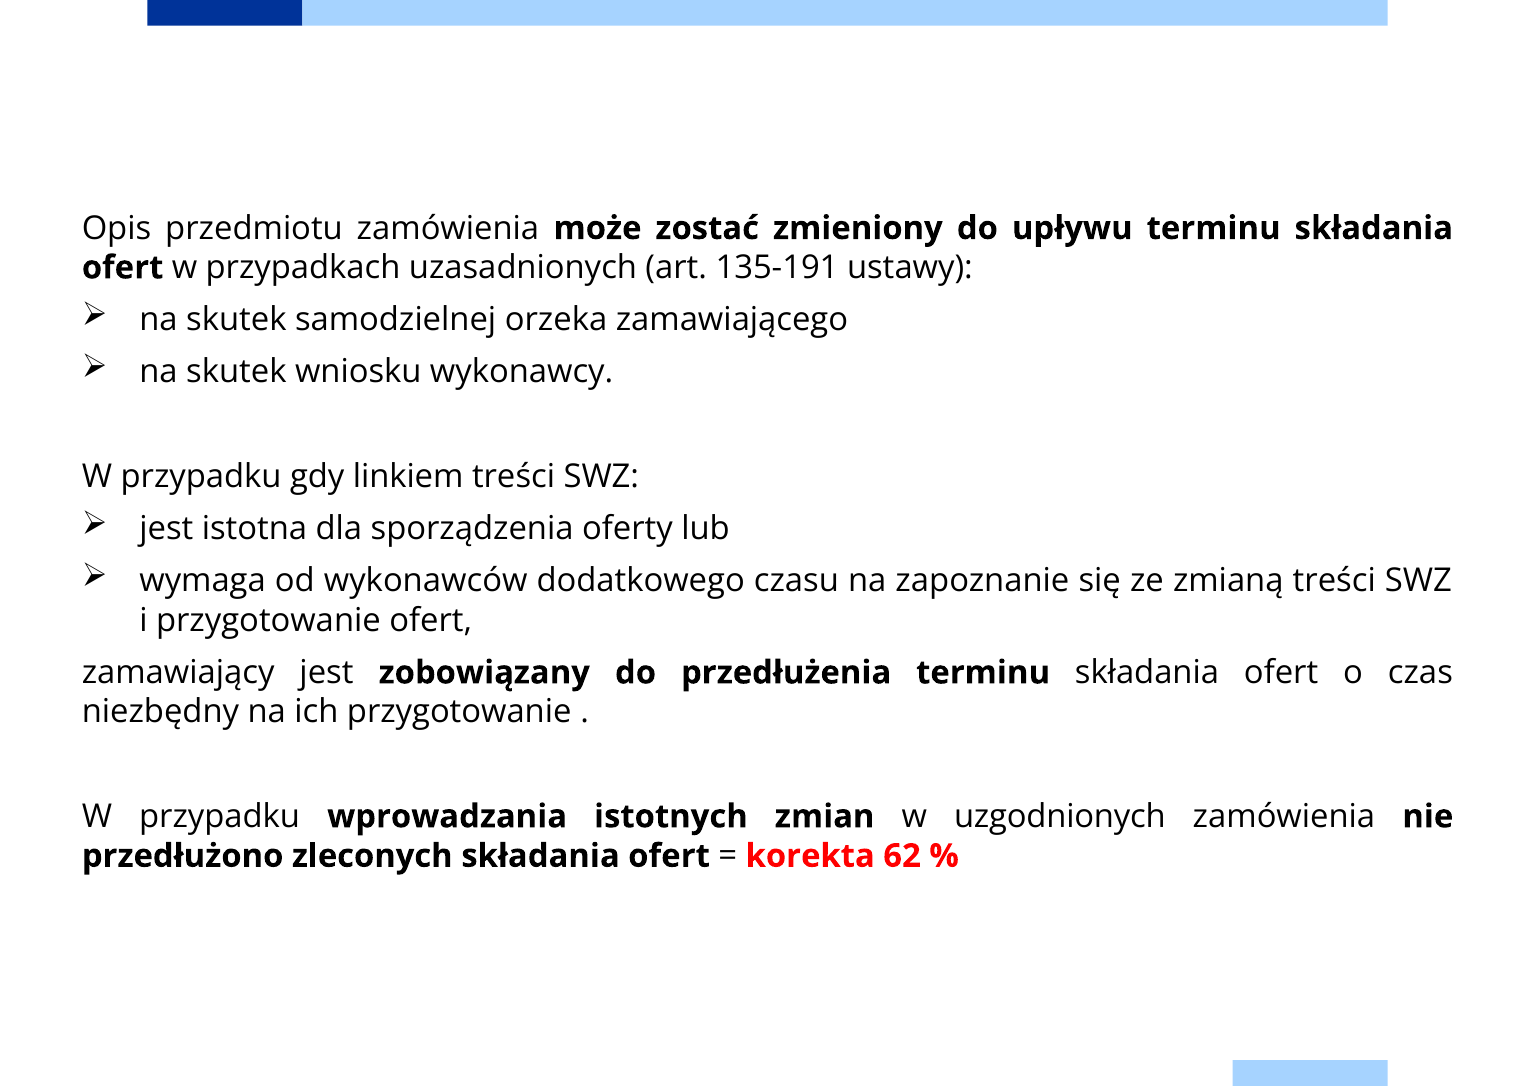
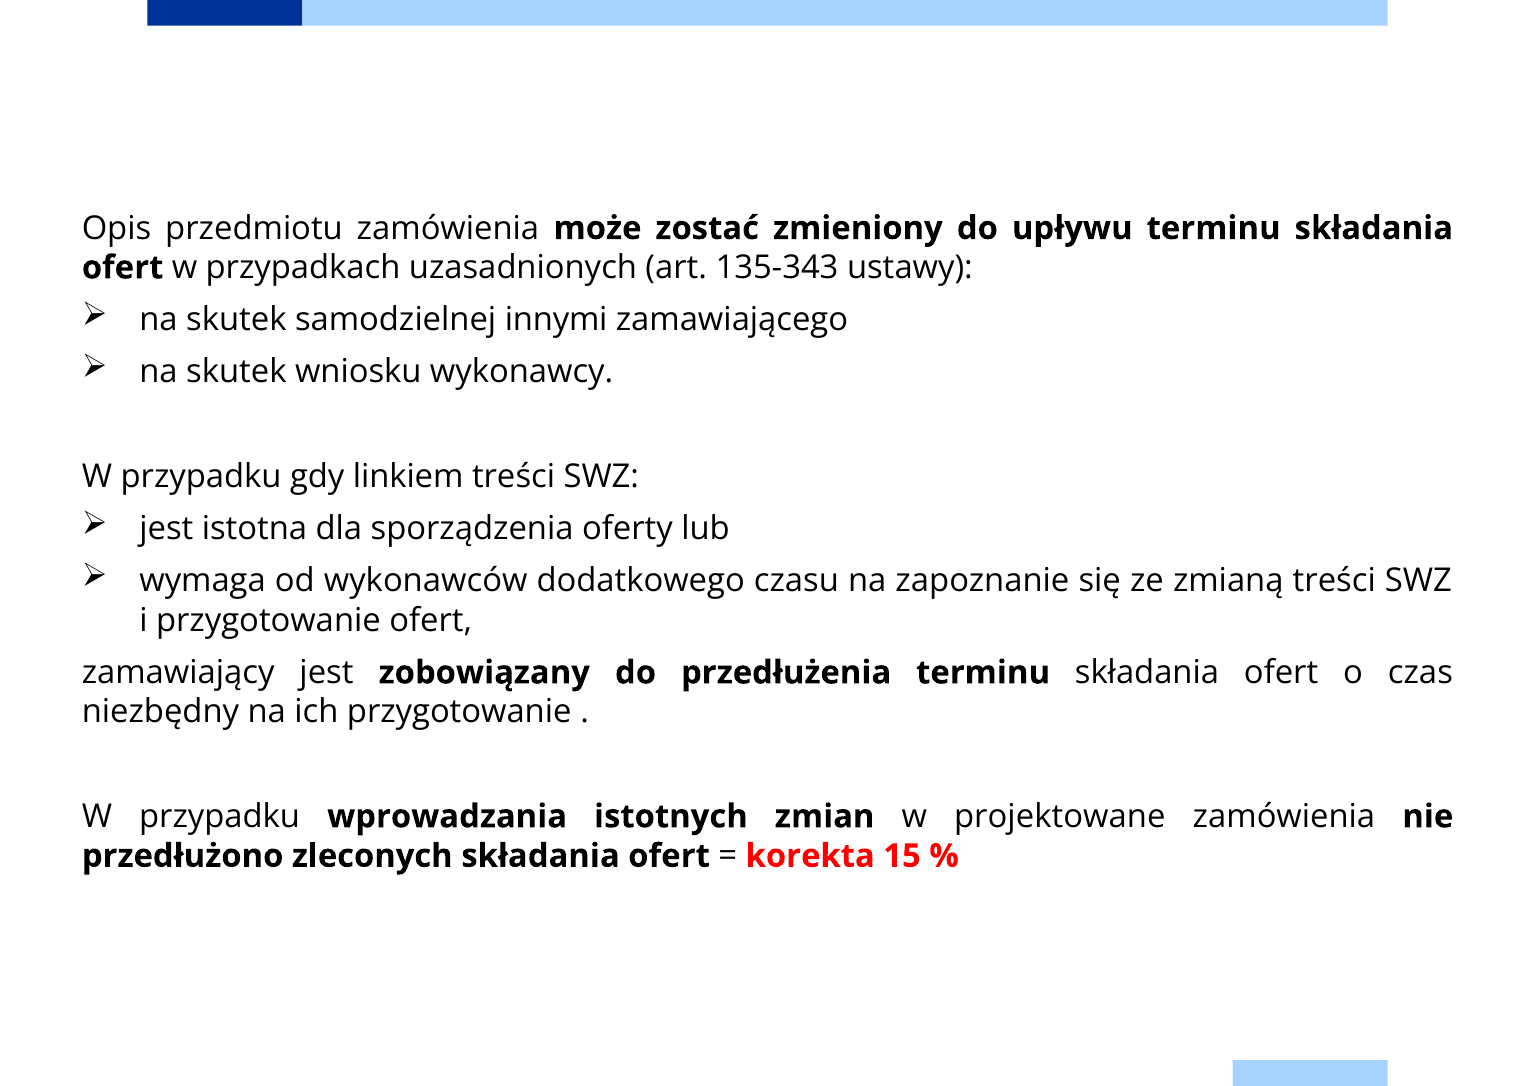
135-191: 135-191 -> 135-343 (777, 267)
orzeka: orzeka -> innymi (556, 320)
uzgodnionych: uzgodnionych -> projektowane (1060, 816)
62: 62 -> 15 (902, 855)
